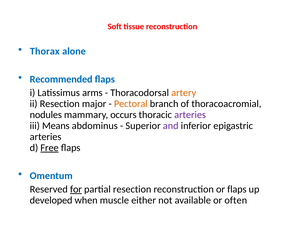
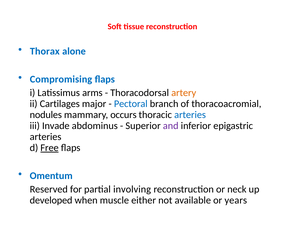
Recommended: Recommended -> Compromising (61, 79)
ii Resection: Resection -> Cartilages (60, 104)
Pectoral colour: orange -> blue (131, 104)
arteries colour: purple -> blue (190, 115)
Means: Means -> Invade (56, 126)
for underline: present -> none (76, 189)
partial resection: resection -> involving (132, 189)
or flaps: flaps -> neck (237, 189)
often: often -> years (236, 200)
